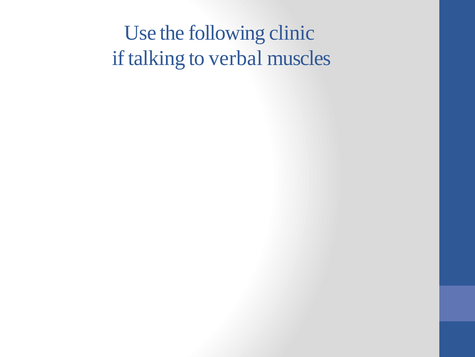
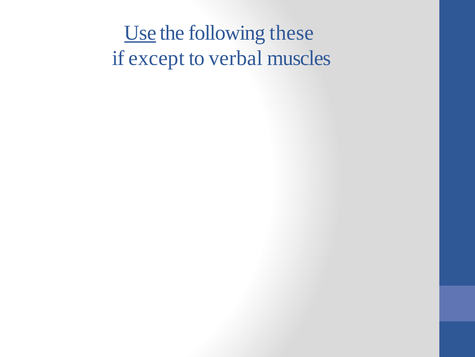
Use underline: none -> present (140, 33)
clinic: clinic -> these (292, 33)
talking: talking -> except (157, 58)
